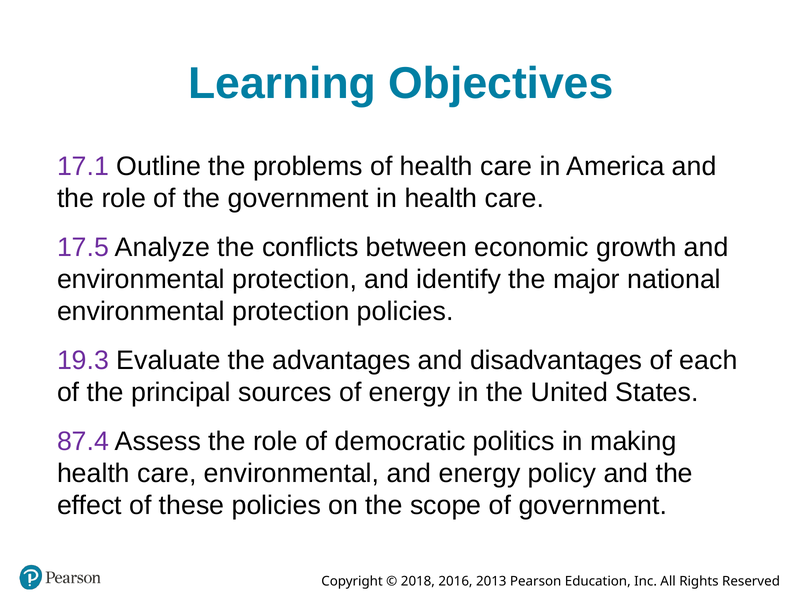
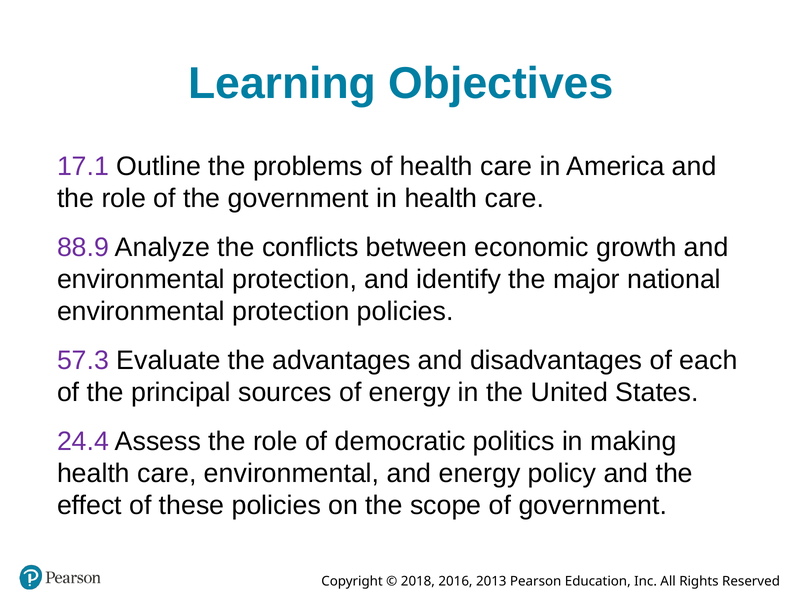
17.5: 17.5 -> 88.9 (83, 247)
19.3: 19.3 -> 57.3 (83, 360)
87.4: 87.4 -> 24.4 (83, 441)
